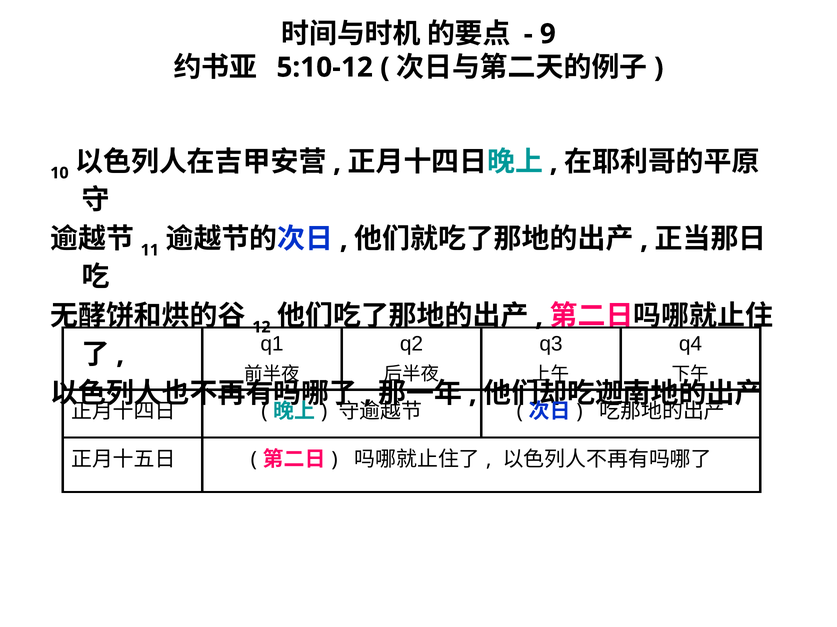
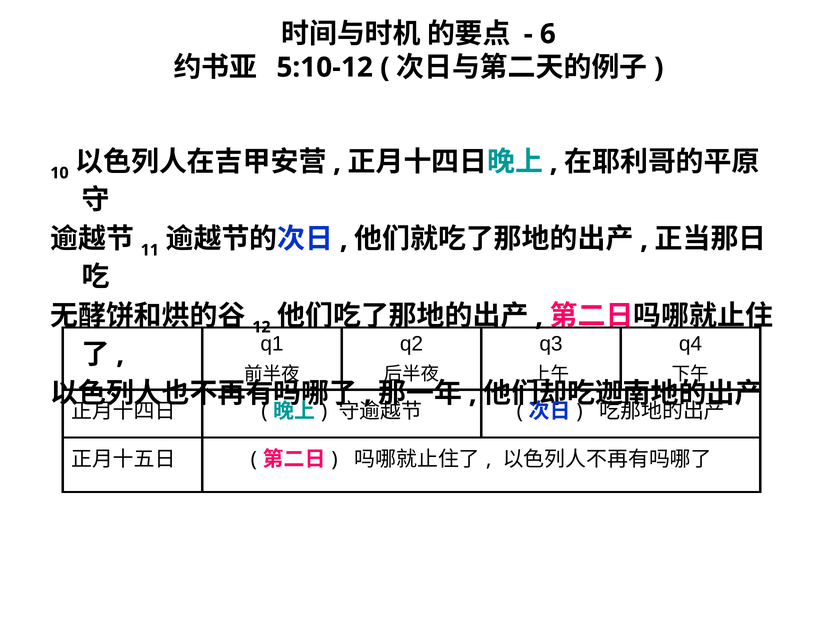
9: 9 -> 6 (548, 34)
